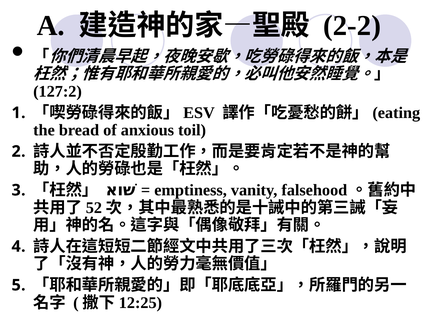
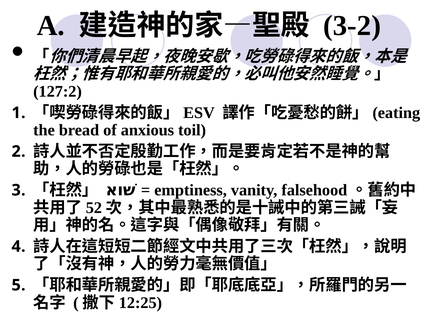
2-2: 2-2 -> 3-2 (352, 25)
